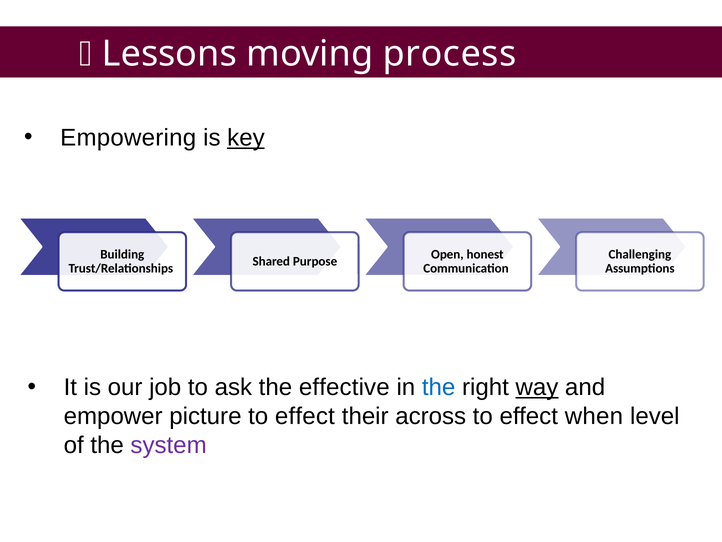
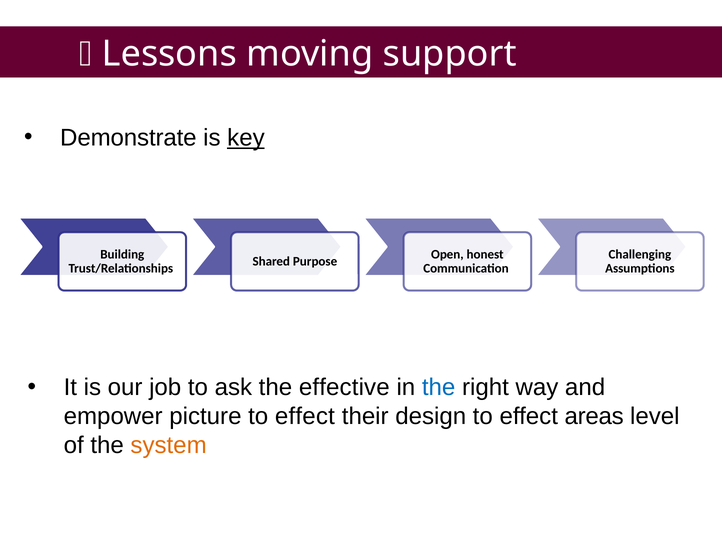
process: process -> support (450, 54)
Empowering: Empowering -> Demonstrate (128, 138)
way underline: present -> none (537, 387)
across: across -> design (431, 416)
when: when -> areas (594, 416)
system colour: purple -> orange (169, 445)
